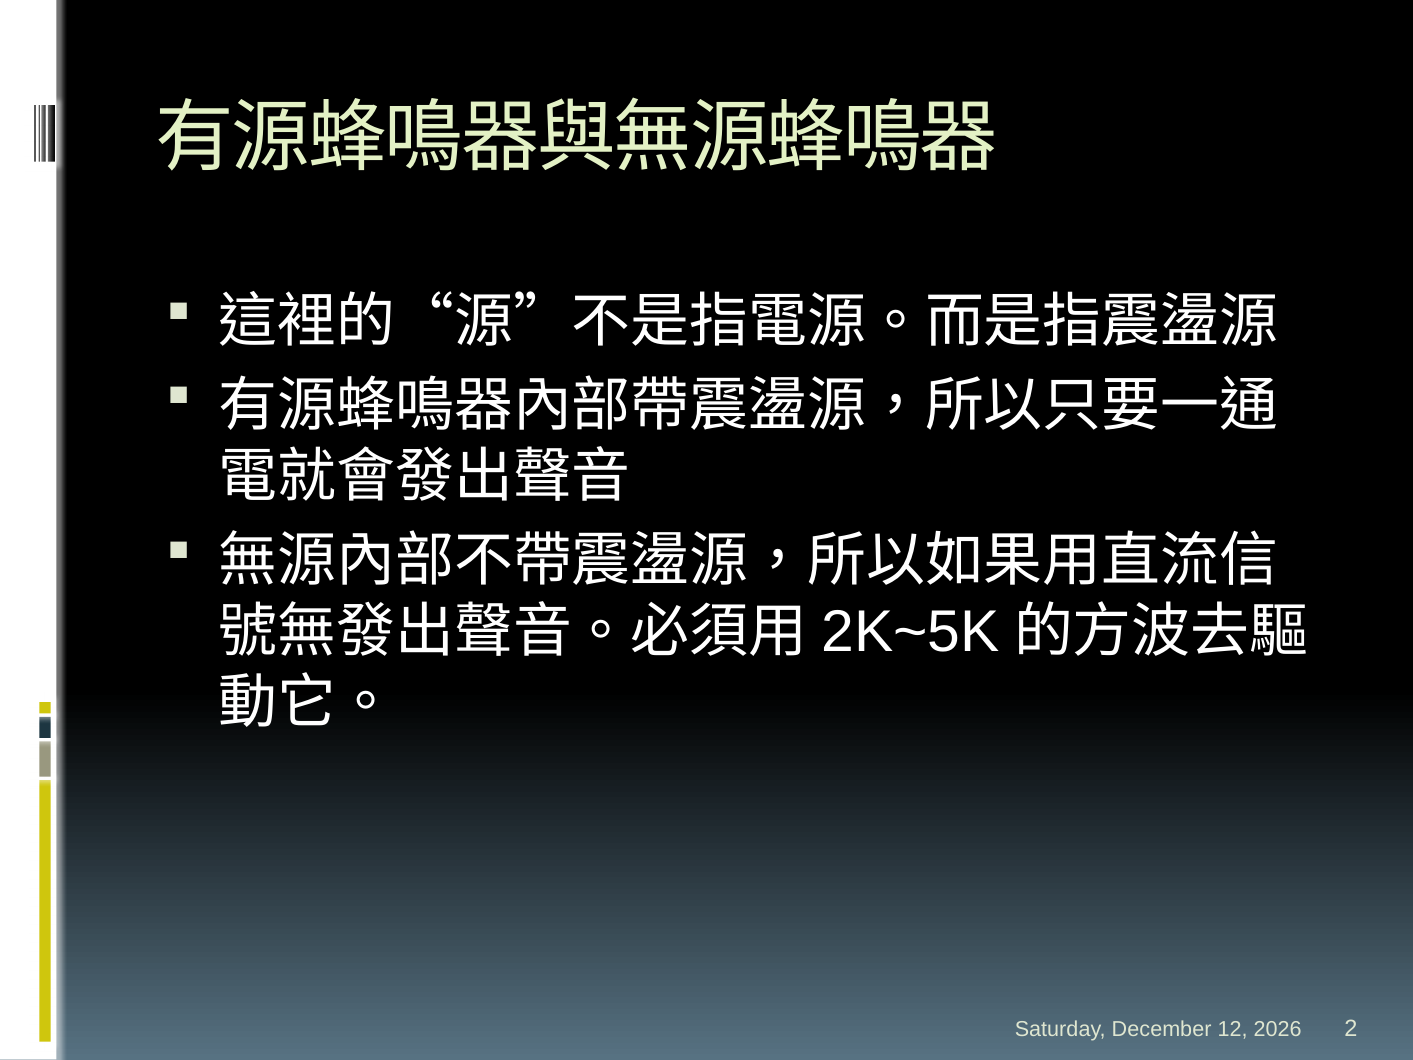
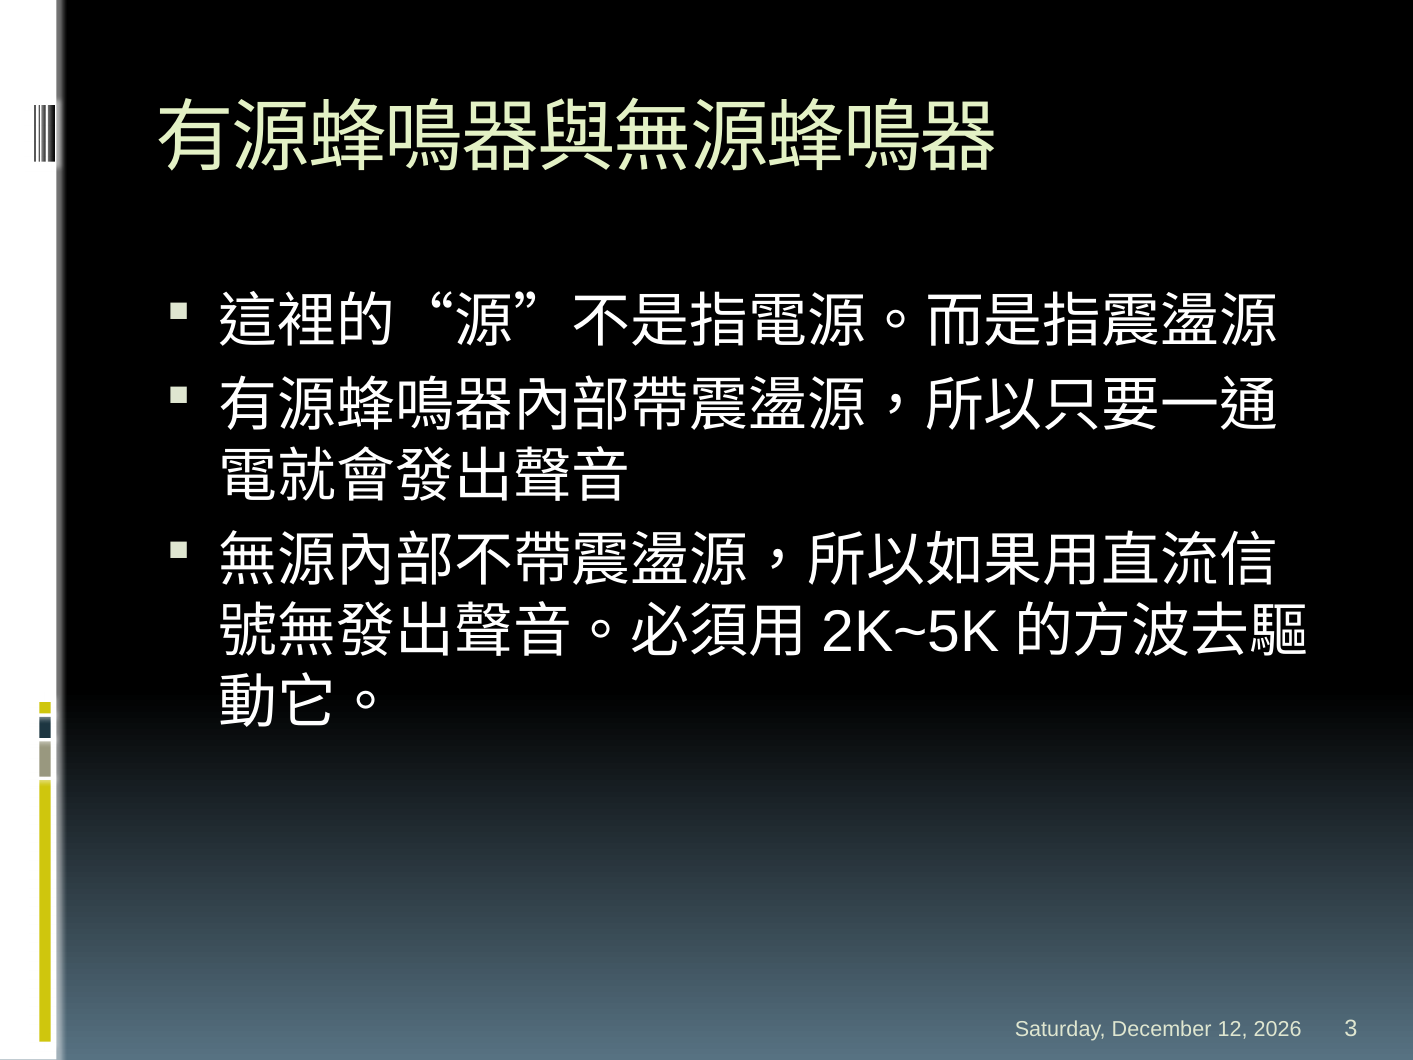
2: 2 -> 3 (1351, 1028)
